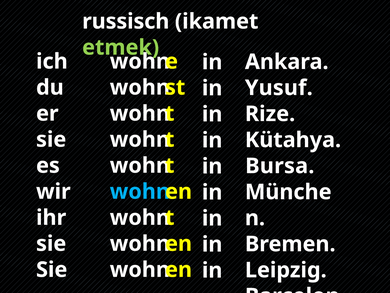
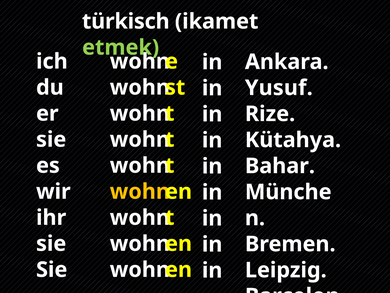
russisch: russisch -> türkisch (126, 21)
Bursa: Bursa -> Bahar (280, 166)
wohn colour: light blue -> yellow (140, 191)
